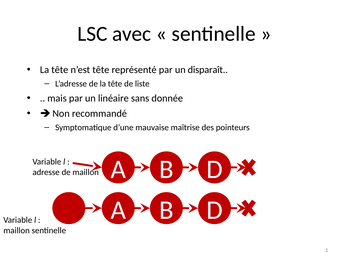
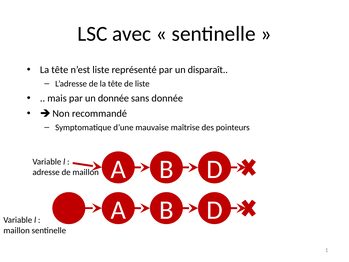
n’est tête: tête -> liste (101, 70)
un linéaire: linéaire -> donnée (113, 98)
